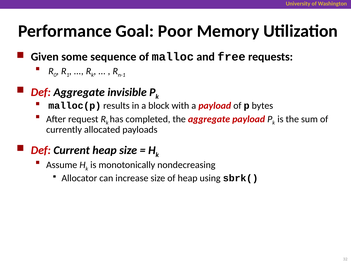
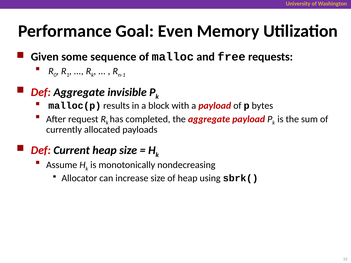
Poor: Poor -> Even (175, 31)
